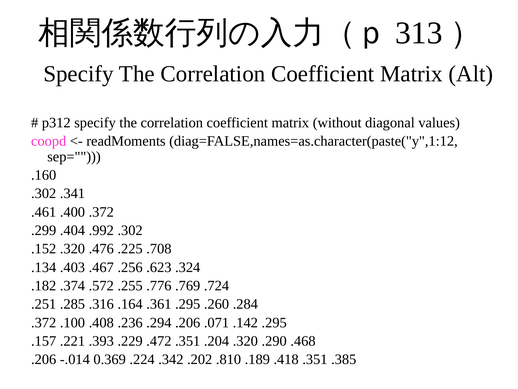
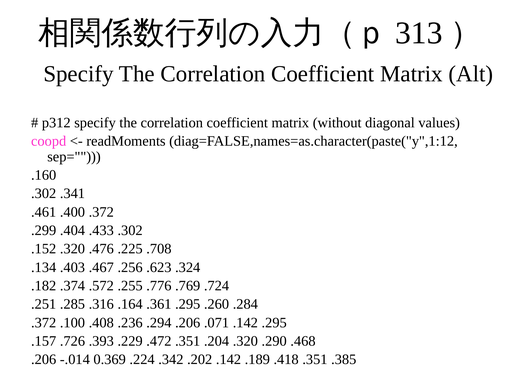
.992: .992 -> .433 (101, 230)
.221: .221 -> .726 (72, 341)
.202 .810: .810 -> .142 (228, 359)
